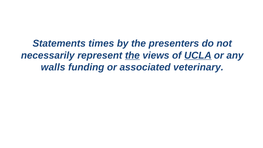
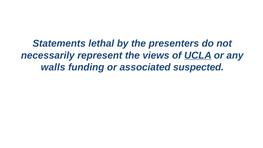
times: times -> lethal (101, 44)
the underline: present -> none (132, 55)
veterinary: veterinary -> suspected (198, 67)
